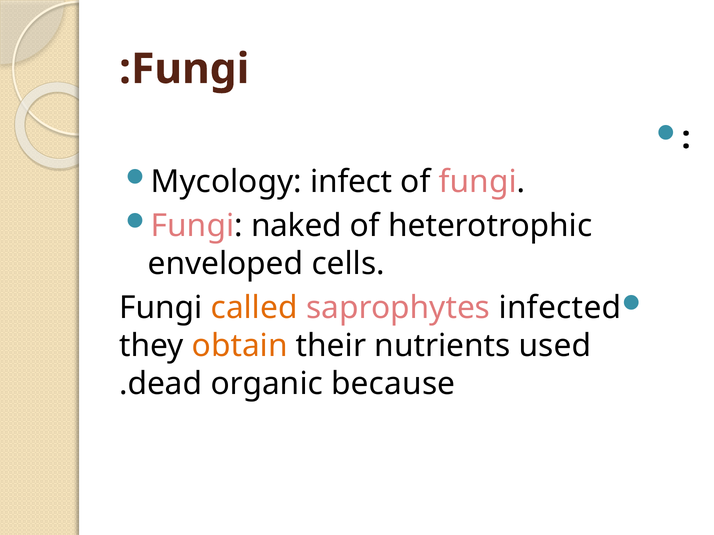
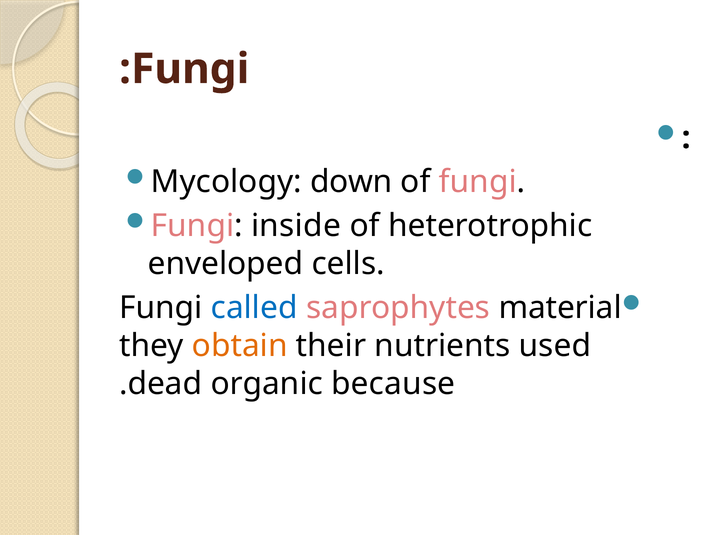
infect: infect -> down (351, 182)
naked: naked -> inside (296, 226)
called colour: orange -> blue (254, 308)
infected: infected -> material (560, 308)
